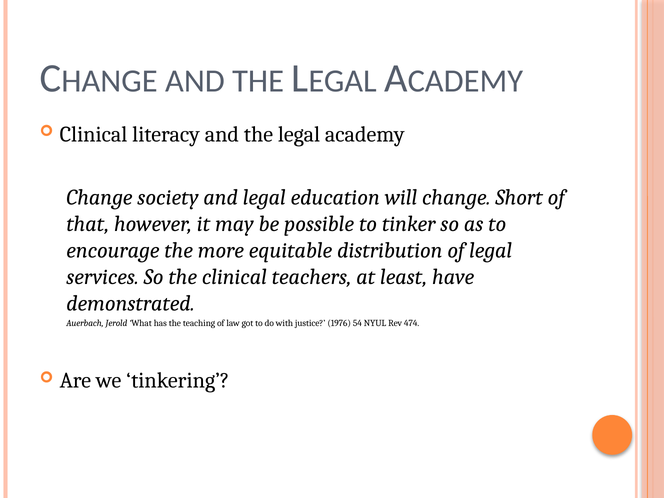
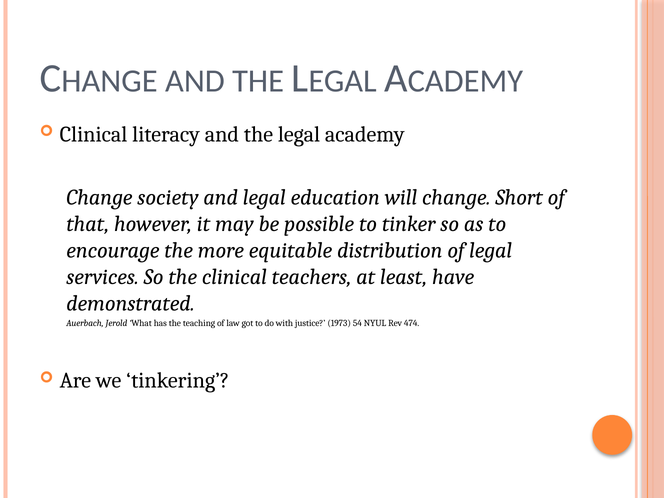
1976: 1976 -> 1973 (339, 323)
